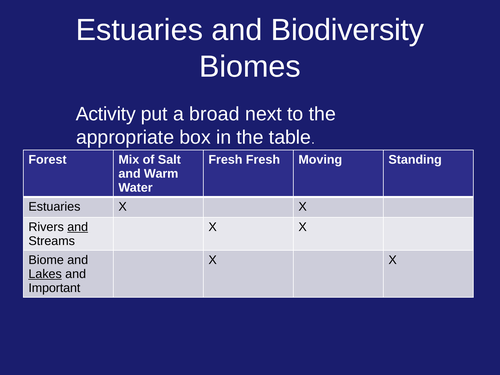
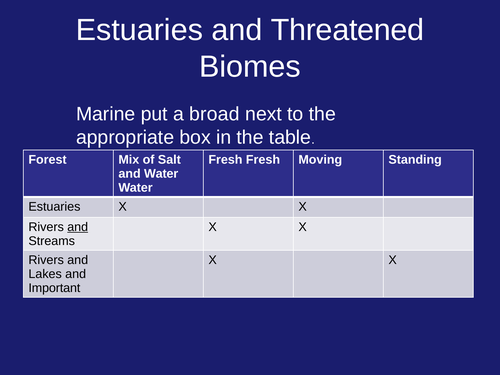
Biodiversity: Biodiversity -> Threatened (347, 30)
Activity: Activity -> Marine (106, 114)
and Warm: Warm -> Water (161, 174)
Biome: Biome -> Rivers (46, 260)
Lakes underline: present -> none (45, 274)
